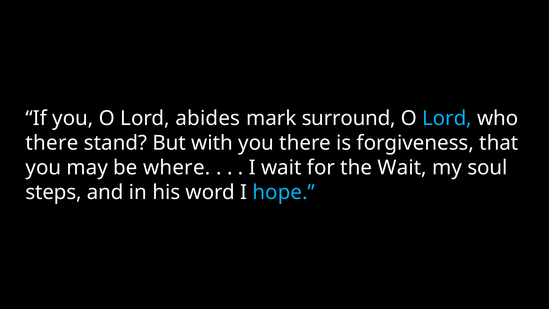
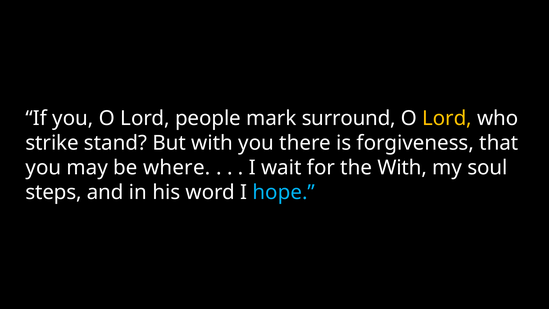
abides: abides -> people (208, 118)
Lord colour: light blue -> yellow (447, 118)
there: there -> strike (52, 143)
the Wait: Wait -> With (402, 168)
